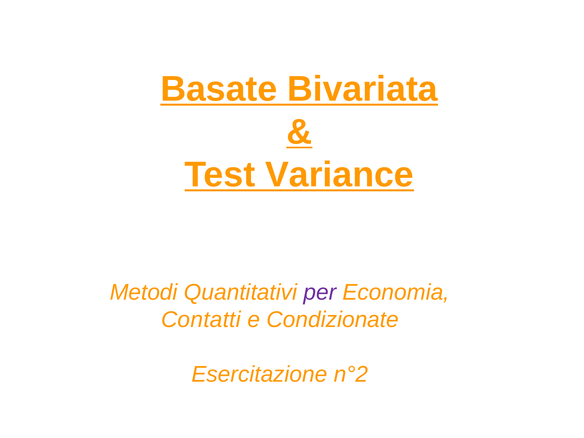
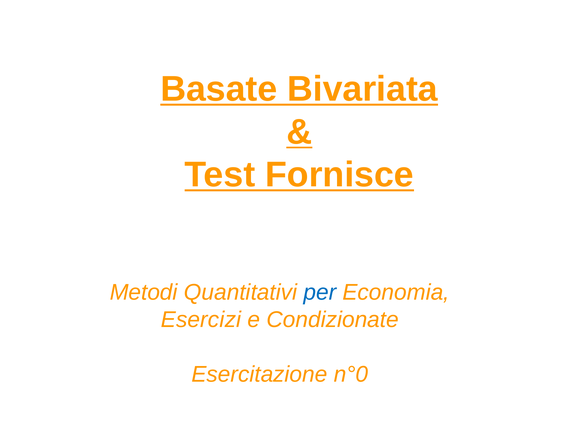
Variance: Variance -> Fornisce (339, 175)
per colour: purple -> blue (320, 292)
Contatti: Contatti -> Esercizi (201, 320)
n°2: n°2 -> n°0 (351, 374)
